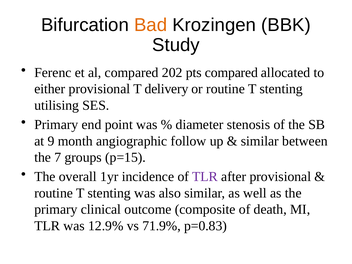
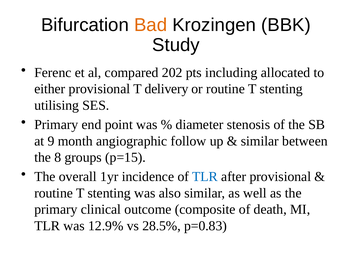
pts compared: compared -> including (231, 73)
7: 7 -> 8 (58, 157)
TLR colour: purple -> blue (205, 177)
71.9%: 71.9% -> 28.5% (162, 226)
